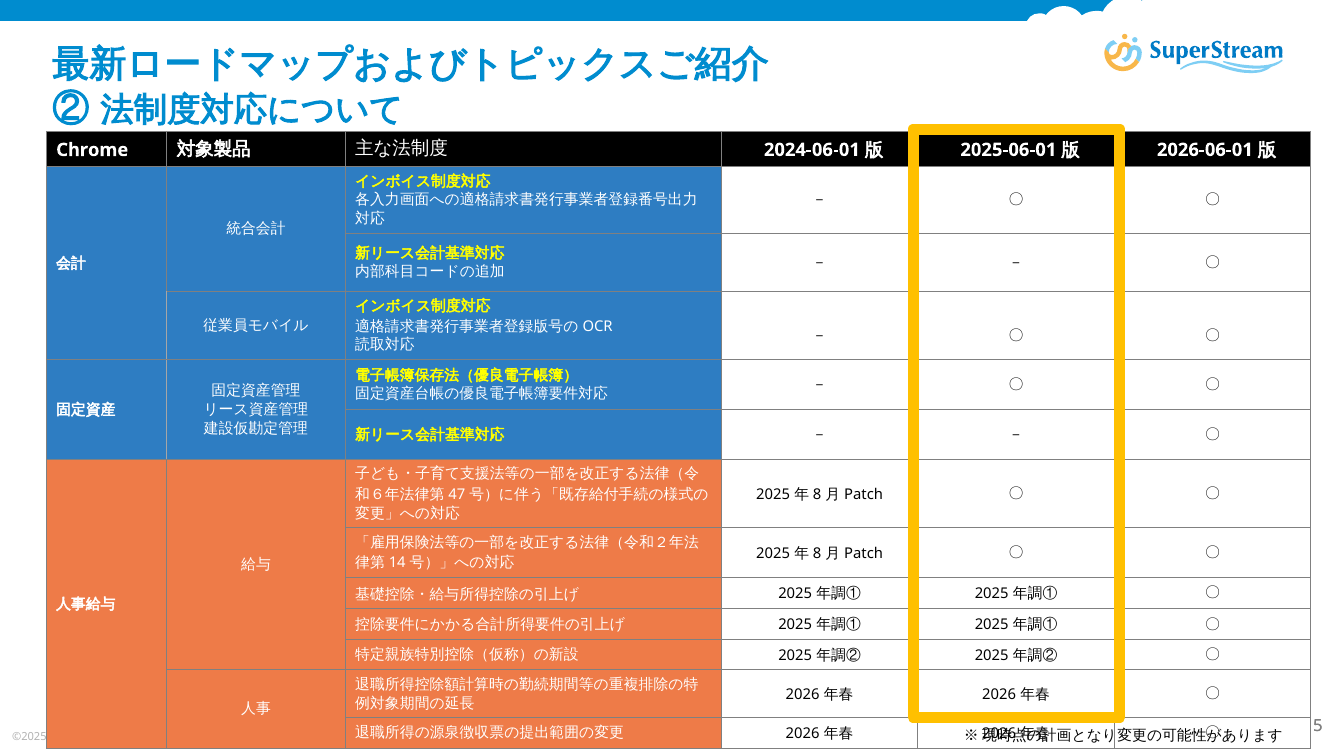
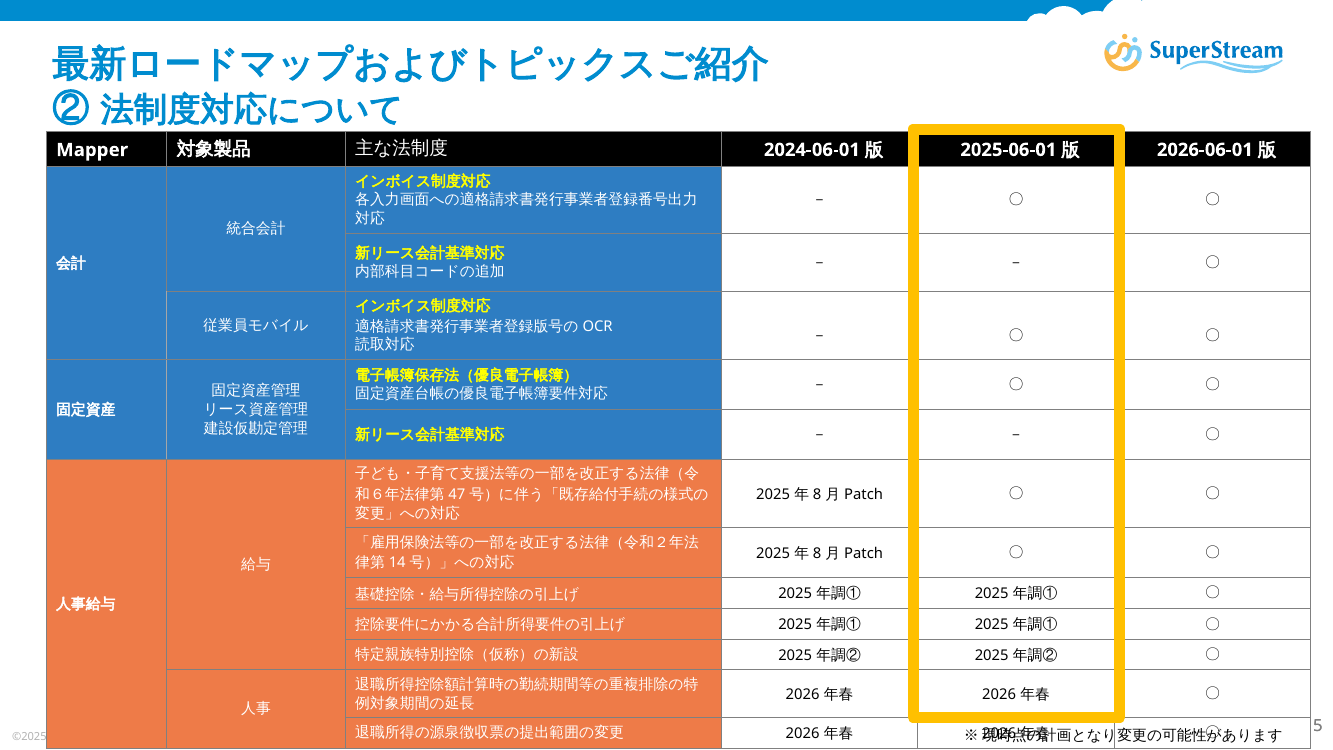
Chrome: Chrome -> Mapper (92, 150)
